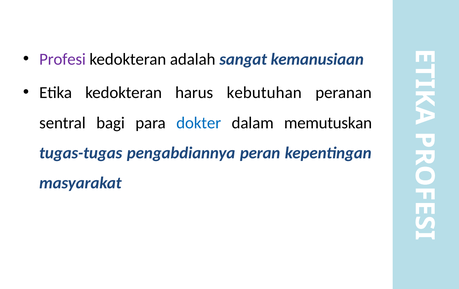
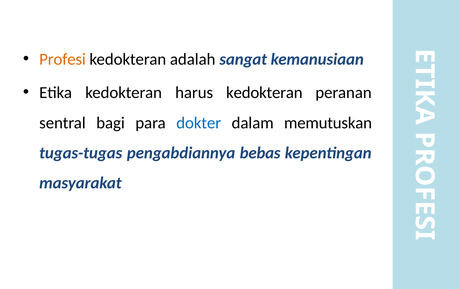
Profesi colour: purple -> orange (63, 59)
harus kebutuhan: kebutuhan -> kedokteran (264, 93)
peran: peran -> bebas (260, 153)
